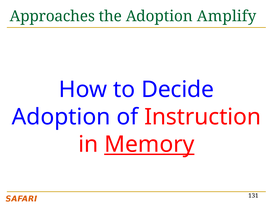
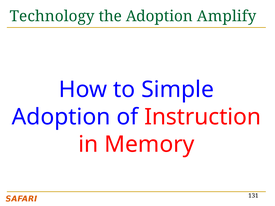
Approaches: Approaches -> Technology (52, 16)
Decide: Decide -> Simple (178, 90)
Memory underline: present -> none (149, 145)
